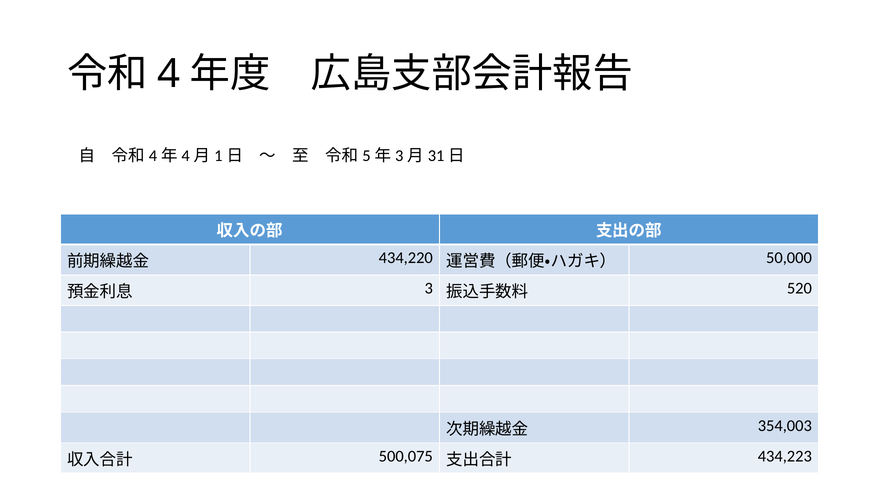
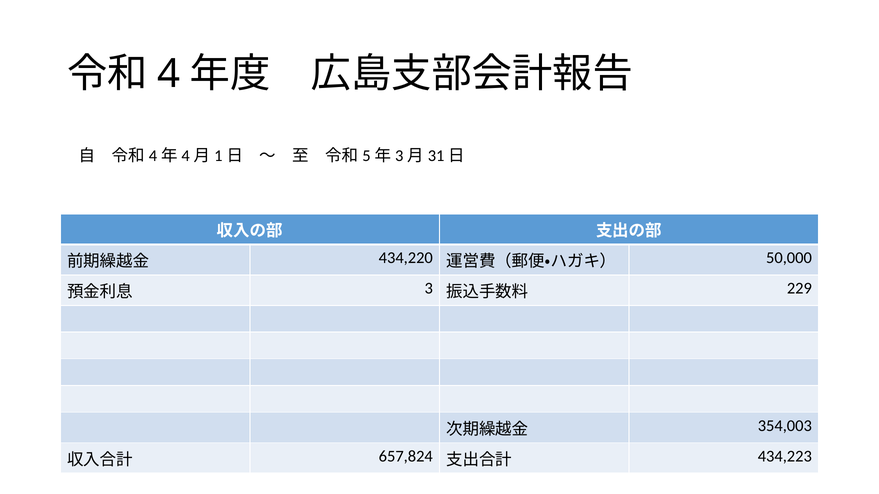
520: 520 -> 229 (799, 289)
500,075: 500,075 -> 657,824 (406, 457)
